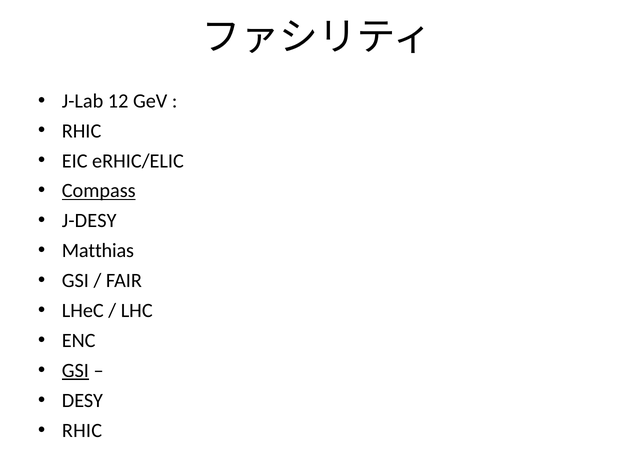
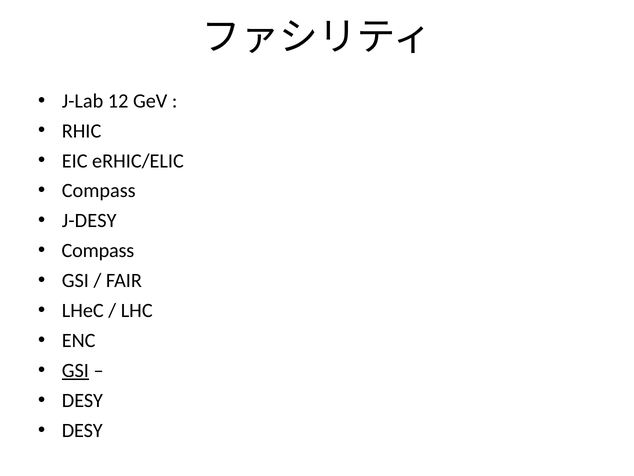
Compass underline: present -> none (99, 191)
Matthias: Matthias -> Compass (98, 250)
RHIC: RHIC -> DESY (82, 430)
